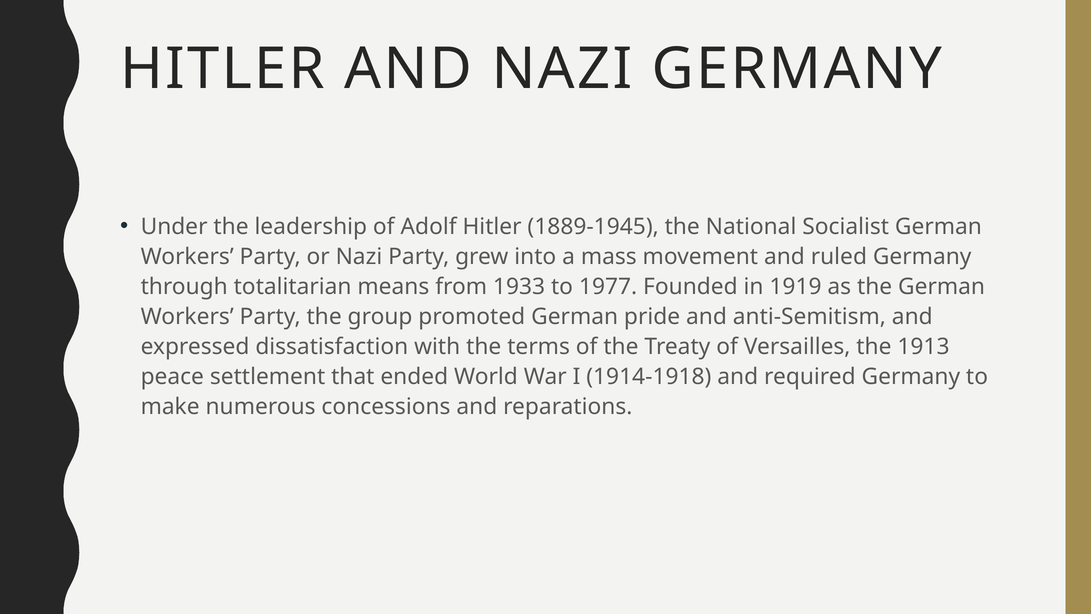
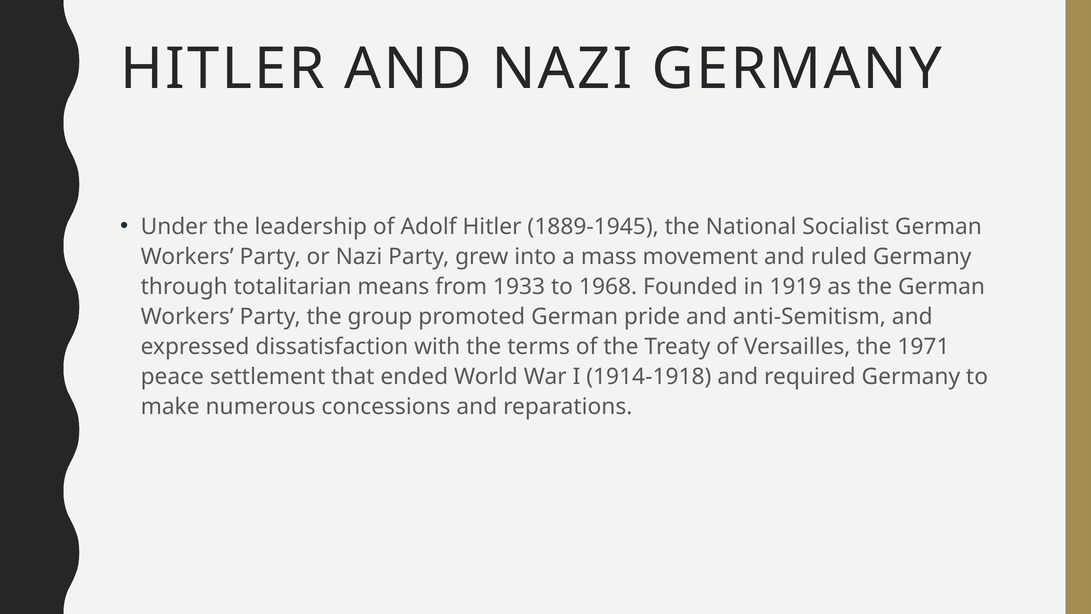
1977: 1977 -> 1968 (608, 287)
1913: 1913 -> 1971 (923, 347)
